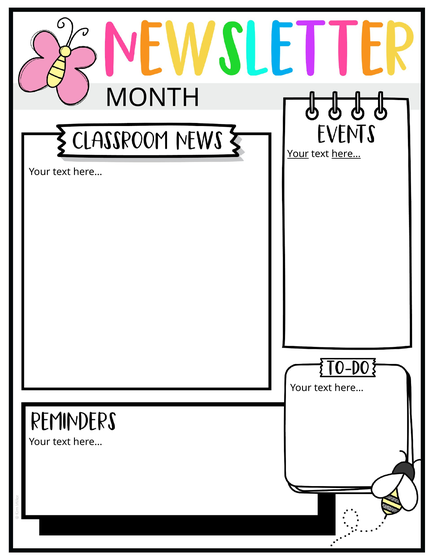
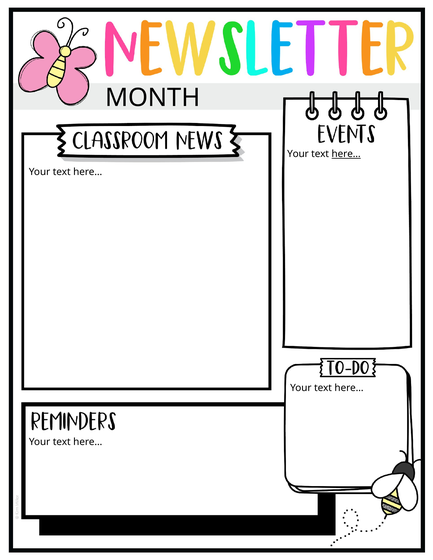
Your underline: present -> none (298, 154)
